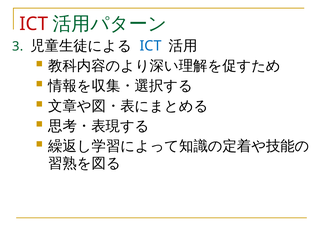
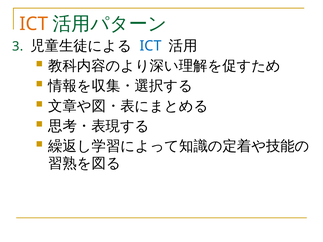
ICT colour: red -> orange (34, 24)
